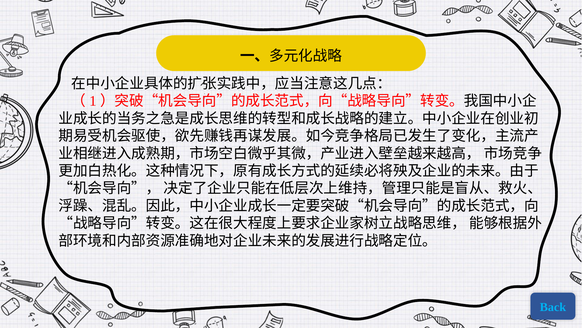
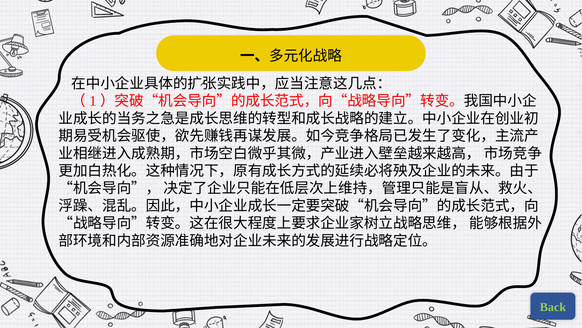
Back colour: light blue -> light green (553, 306)
